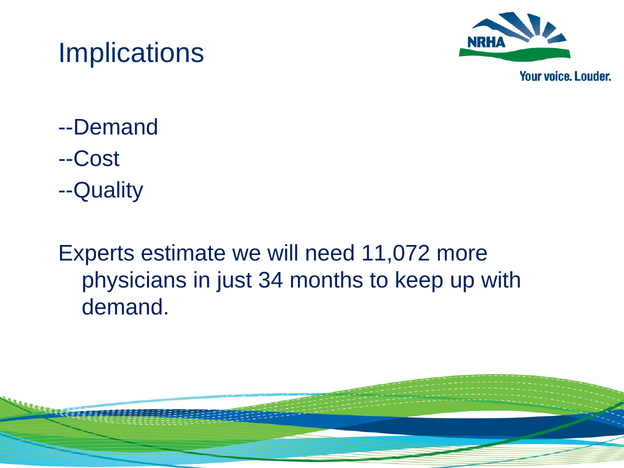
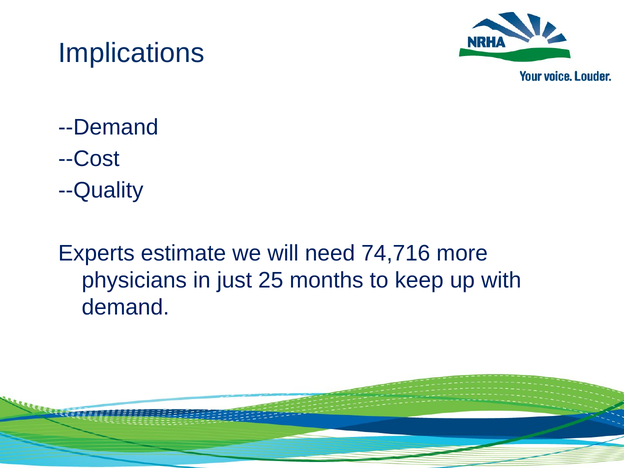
11,072: 11,072 -> 74,716 (396, 253)
34: 34 -> 25 (271, 281)
